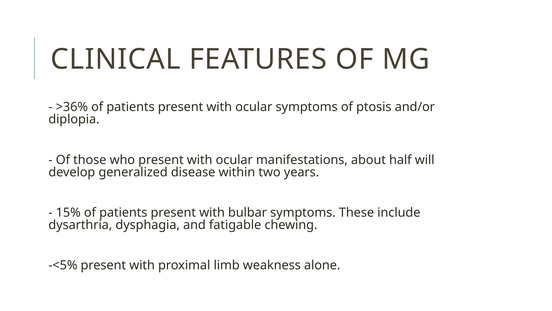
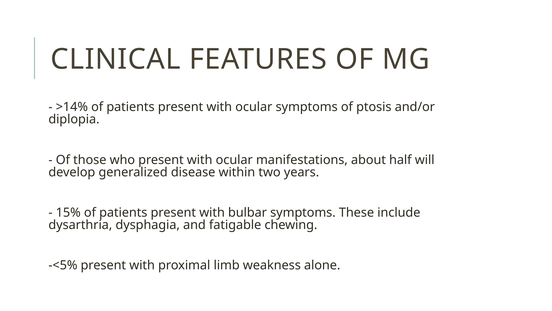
>36%: >36% -> >14% (72, 107)
